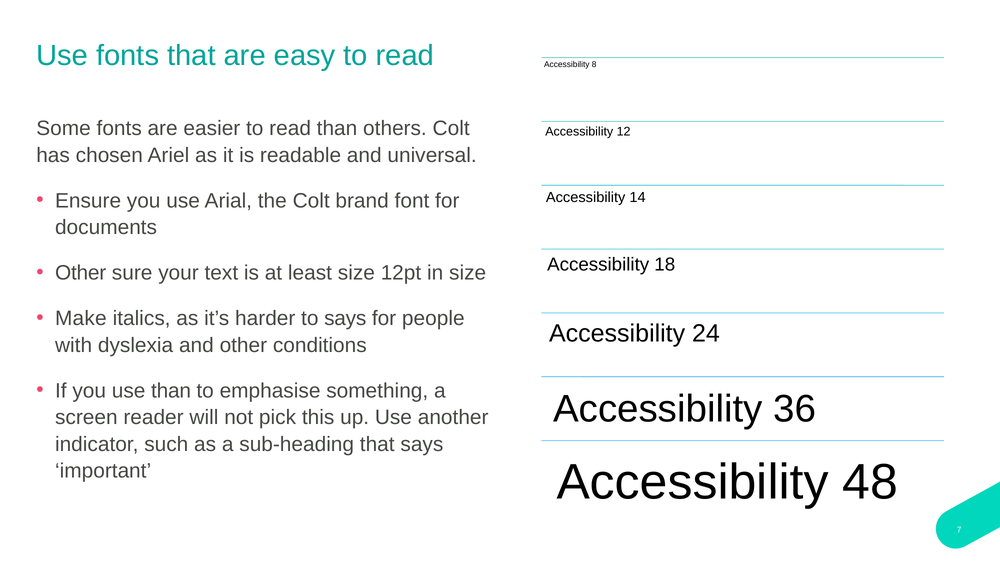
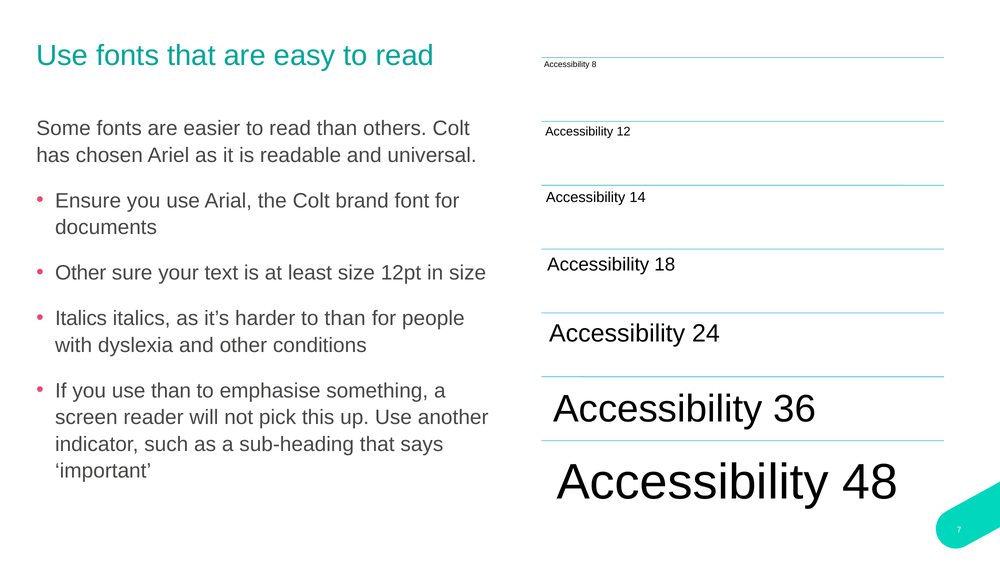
Make: Make -> Italics (81, 319)
to says: says -> than (345, 319)
